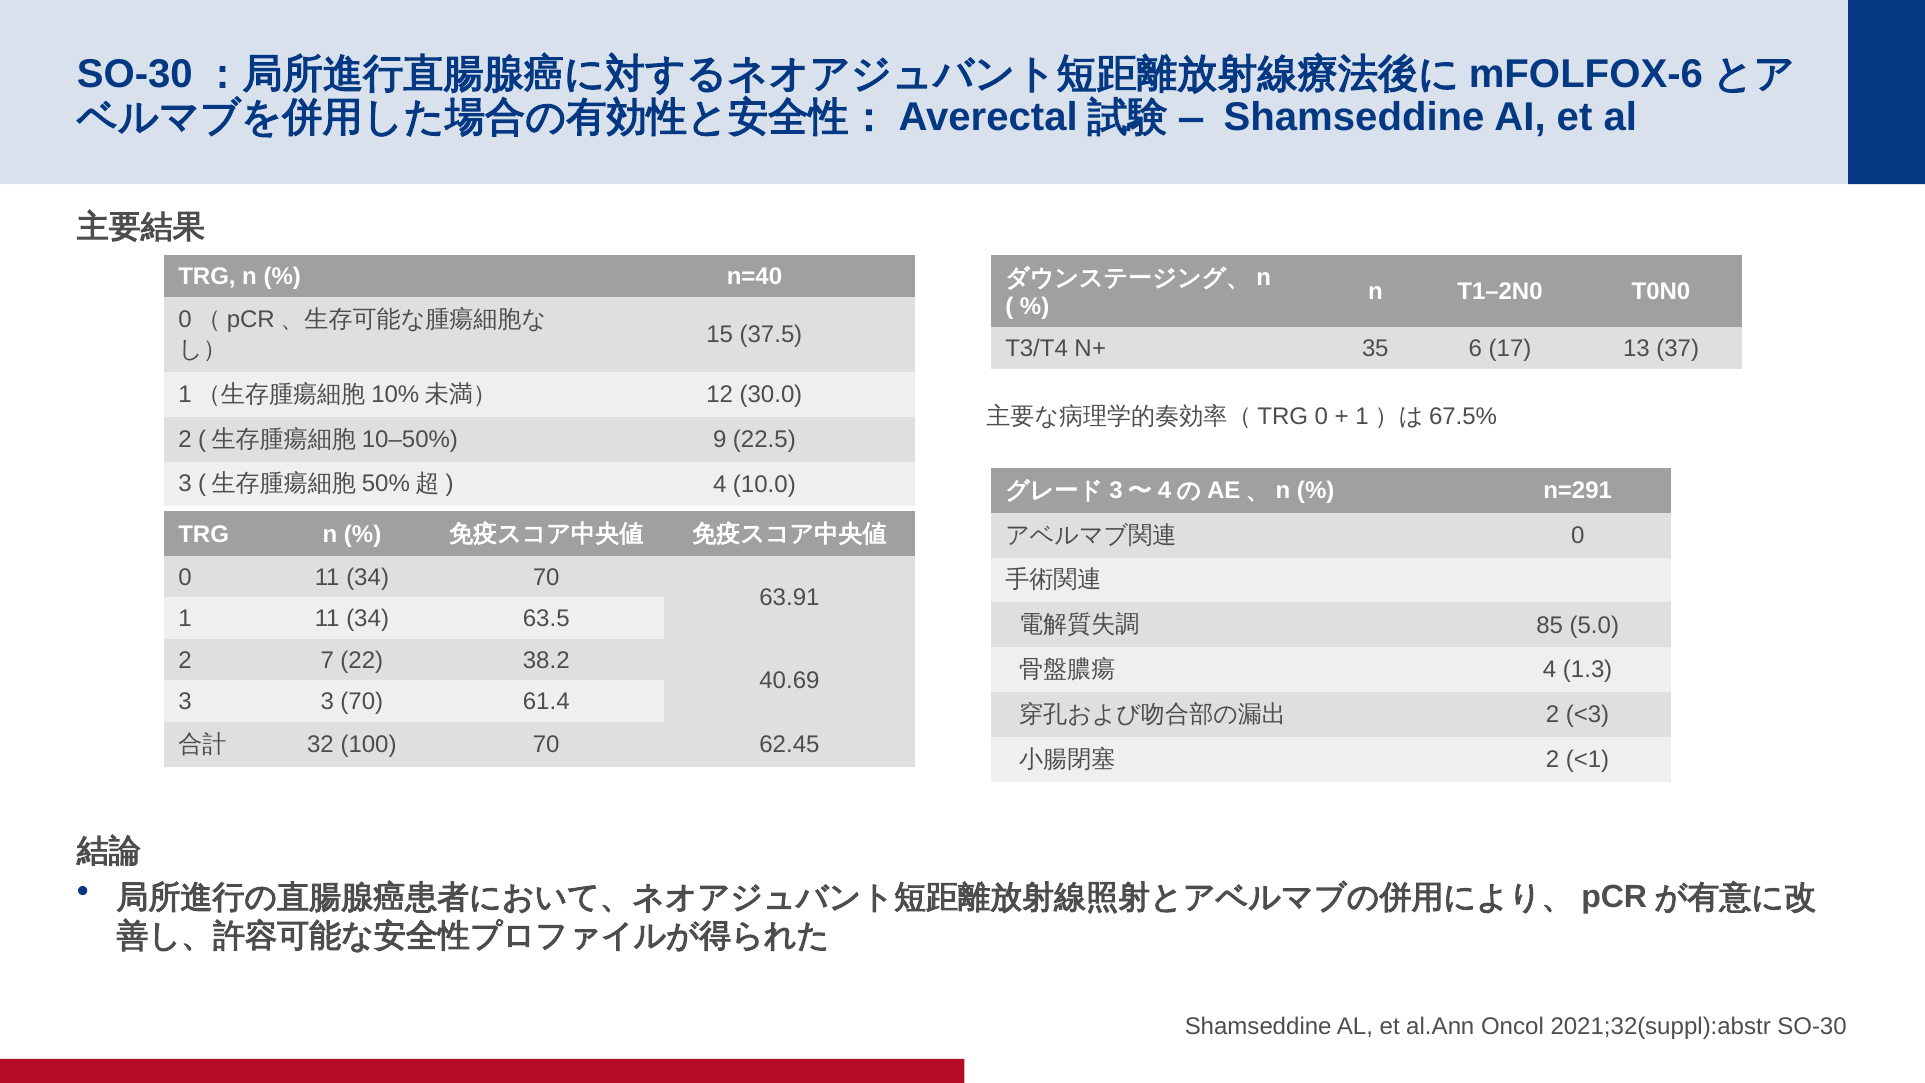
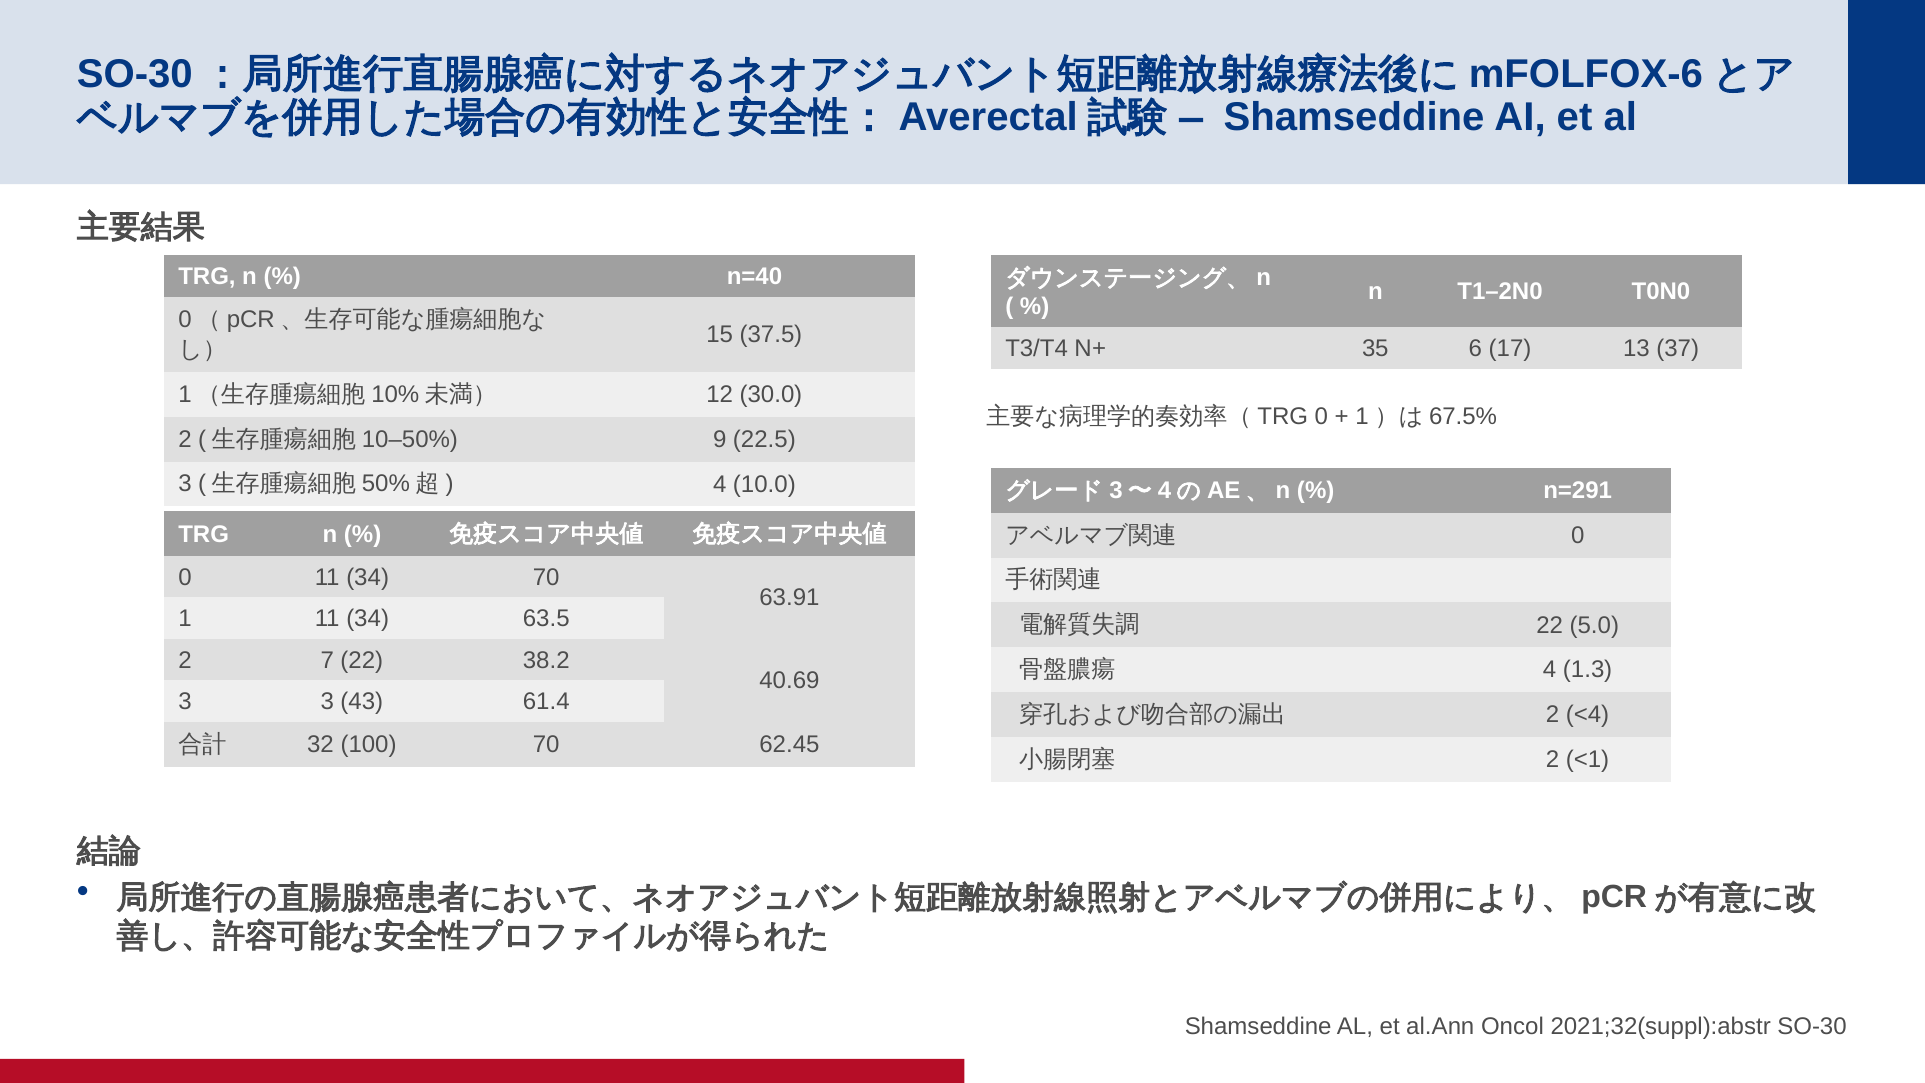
85: 85 -> 22 (1550, 625)
3 70: 70 -> 43 (362, 701)
<3: <3 -> <4 (1588, 715)
